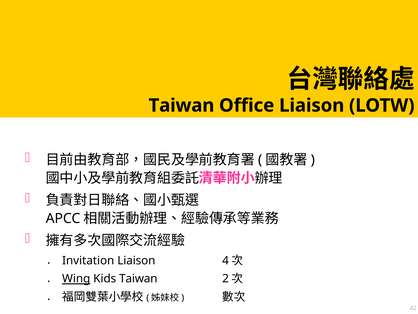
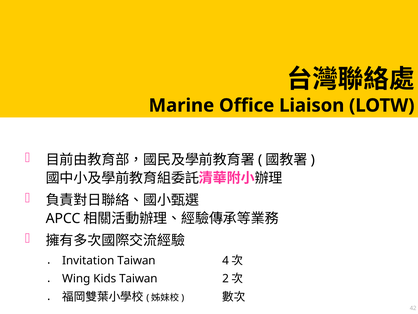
Taiwan: Taiwan -> Marine (181, 105)
Invitation Liaison: Liaison -> Taiwan (136, 260)
Wing underline: present -> none (76, 278)
